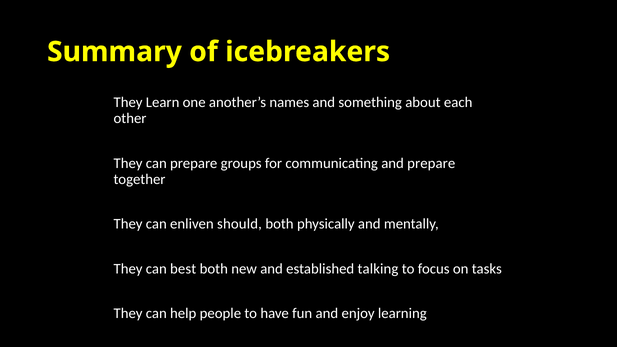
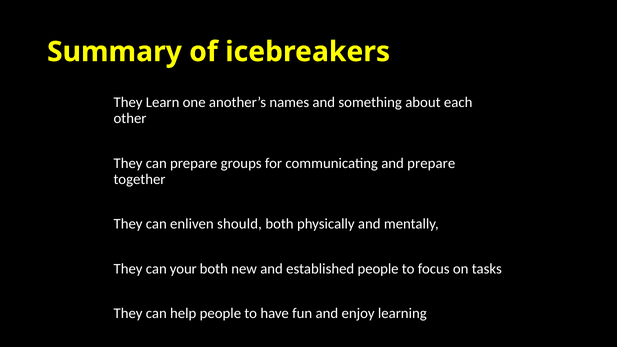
best: best -> your (183, 269)
established talking: talking -> people (378, 269)
